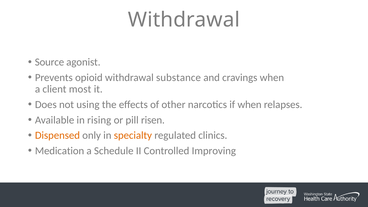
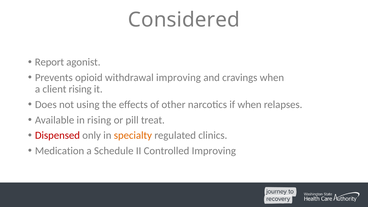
Withdrawal: Withdrawal -> Considered (184, 20)
Source: Source -> Report (49, 62)
withdrawal substance: substance -> improving (179, 78)
client most: most -> rising (80, 89)
risen: risen -> treat (153, 120)
Dispensed colour: orange -> red (57, 135)
